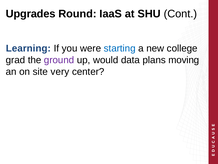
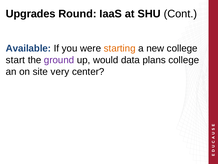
Learning: Learning -> Available (28, 48)
starting colour: blue -> orange (120, 48)
grad: grad -> start (15, 60)
plans moving: moving -> college (184, 60)
